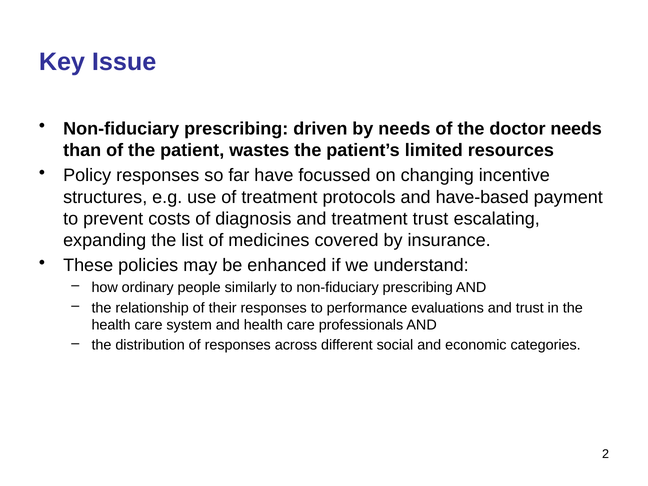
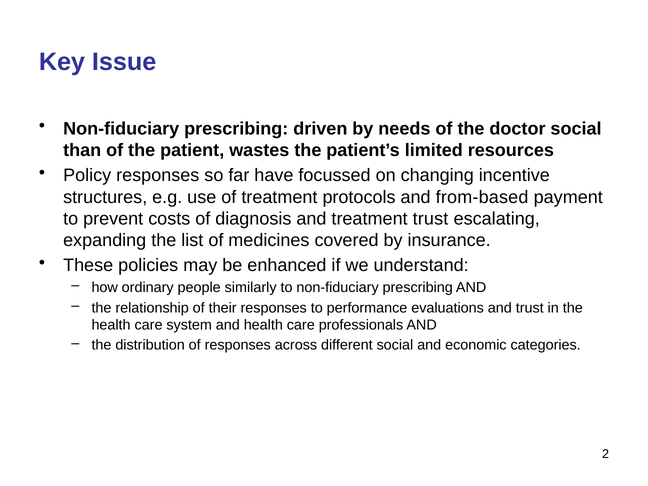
doctor needs: needs -> social (576, 129)
have-based: have-based -> from-based (482, 197)
